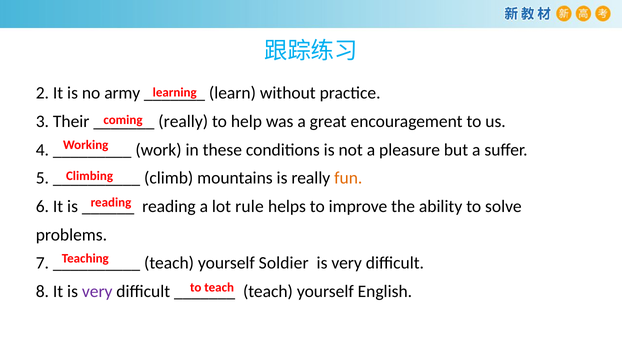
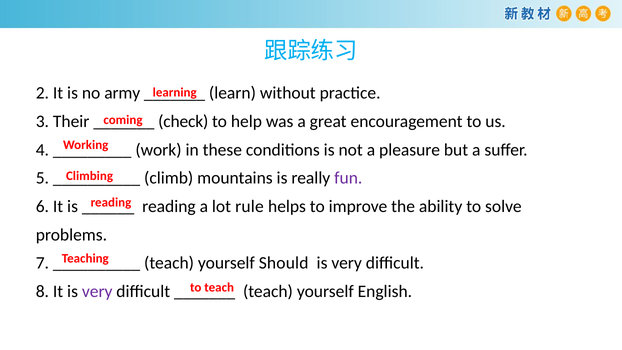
really: really -> check (183, 121)
fun colour: orange -> purple (348, 178)
Soldier: Soldier -> Should (284, 263)
